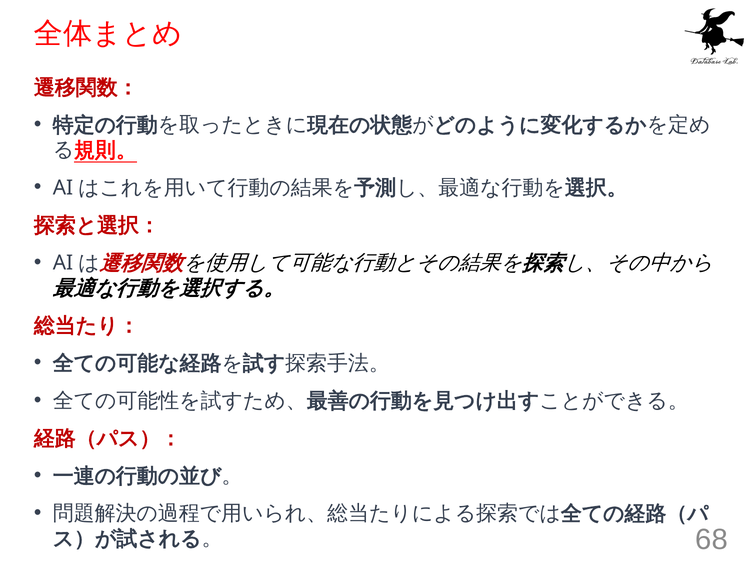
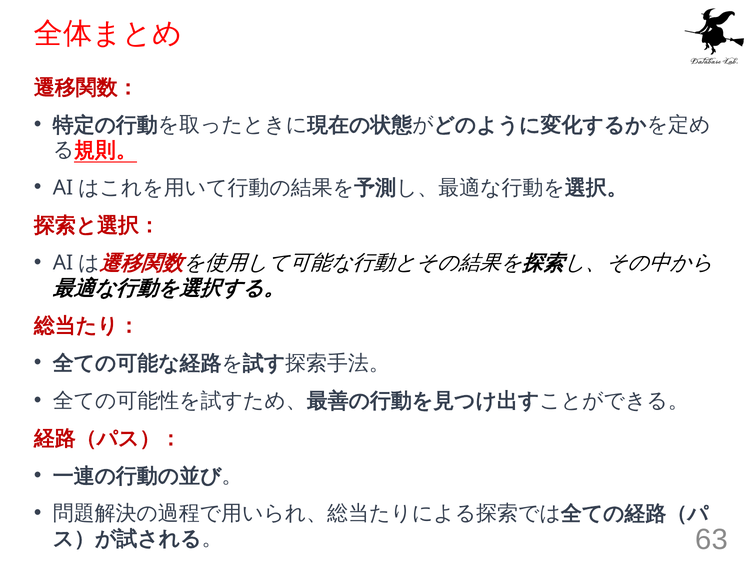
68: 68 -> 63 (712, 540)
